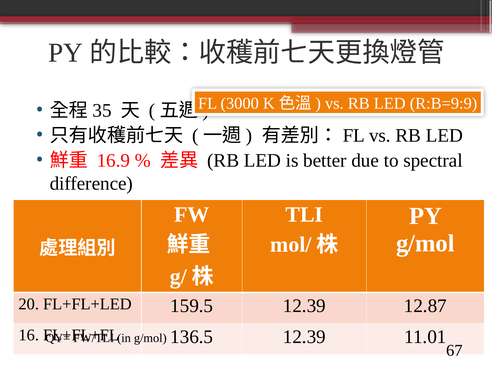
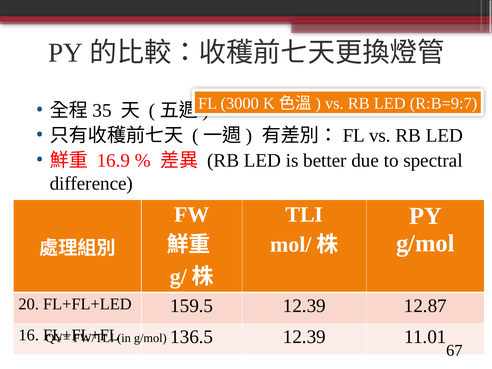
R:B=9:9: R:B=9:9 -> R:B=9:7 (444, 103)
